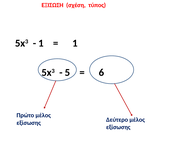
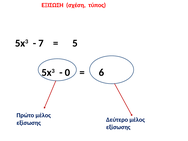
1: 1 -> 7 (41, 43)
1: 1 -> 5 (75, 43)
5: 5 -> 0 (67, 73)
